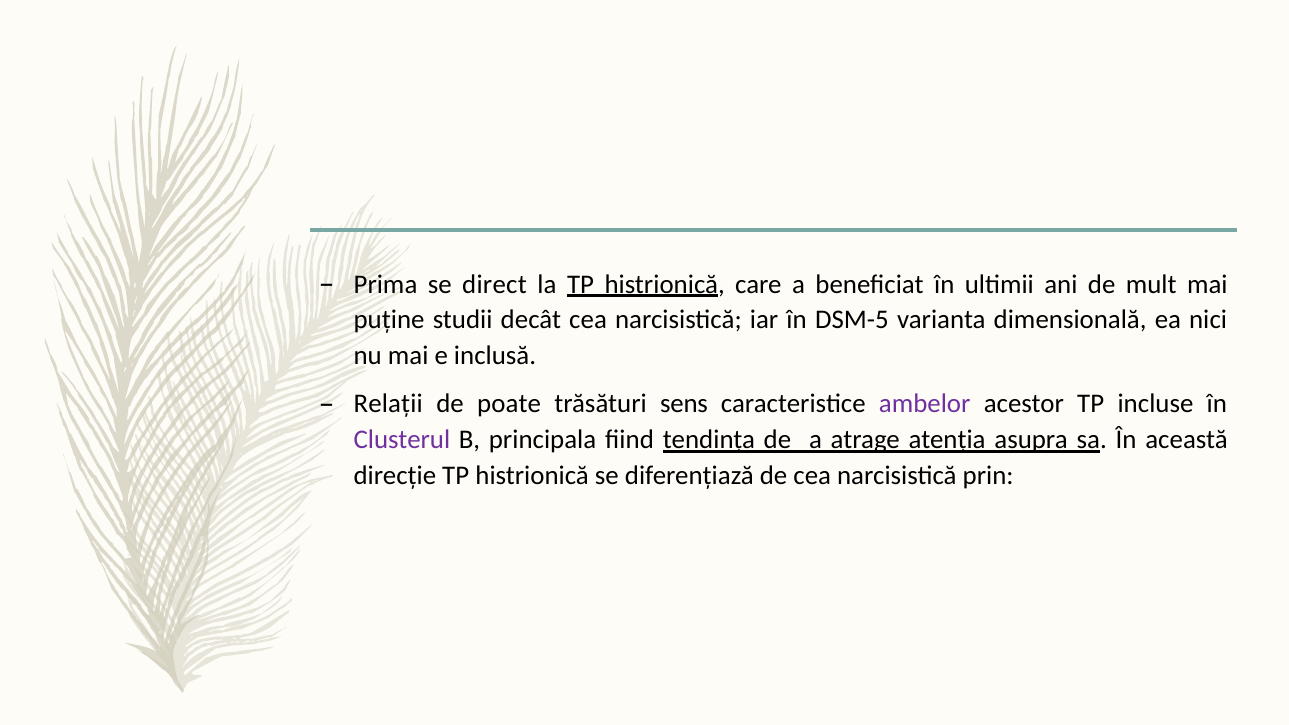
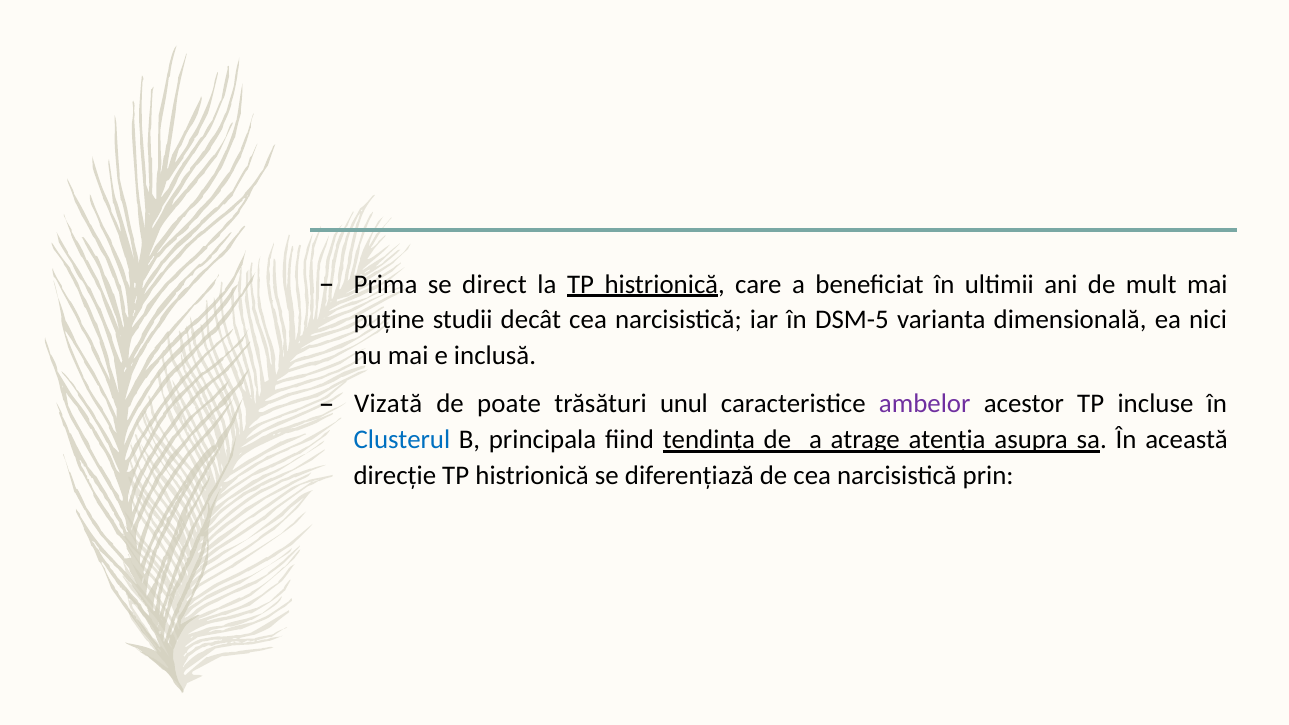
Relaţii: Relaţii -> Vizată (388, 404)
sens: sens -> unul (684, 404)
Clusterul colour: purple -> blue (402, 440)
